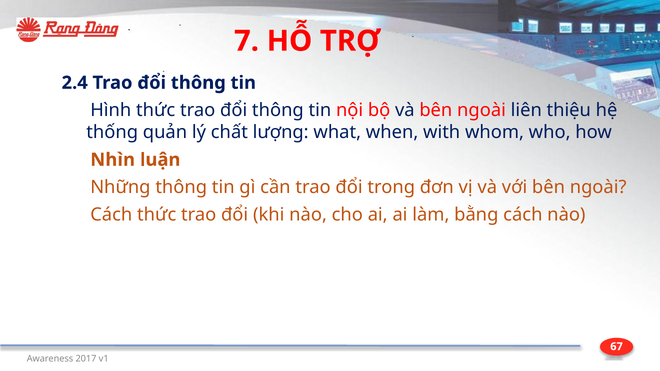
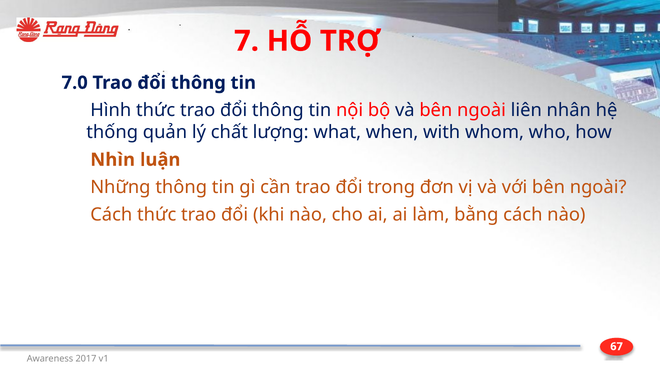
2.4: 2.4 -> 7.0 (75, 83)
thiệu: thiệu -> nhân (569, 110)
